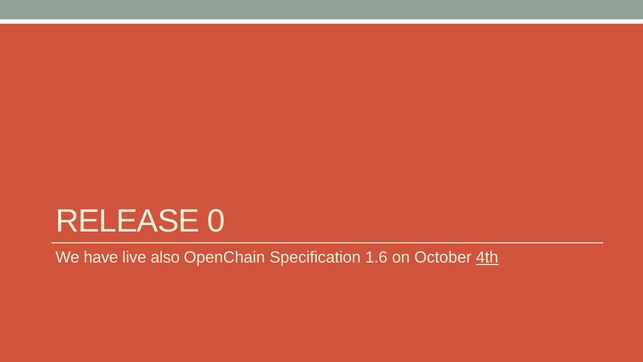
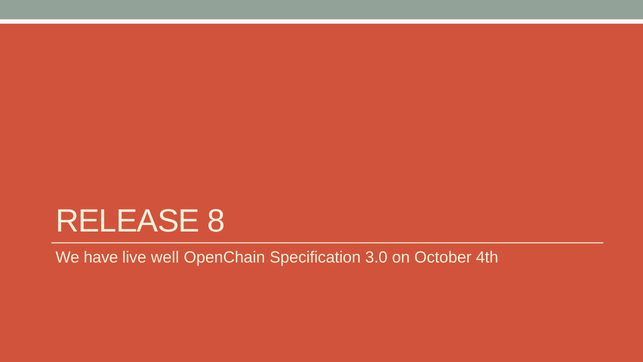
0: 0 -> 8 (216, 221)
also: also -> well (165, 257)
1.6: 1.6 -> 3.0 (376, 257)
4th underline: present -> none (487, 257)
